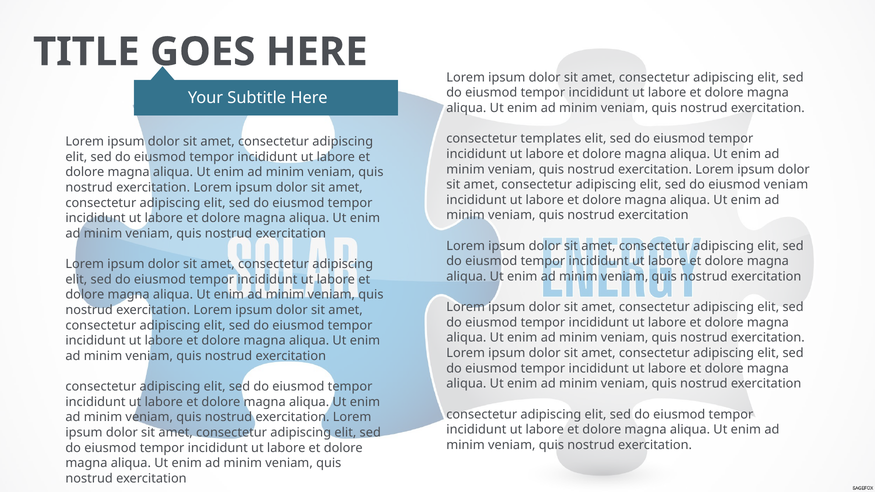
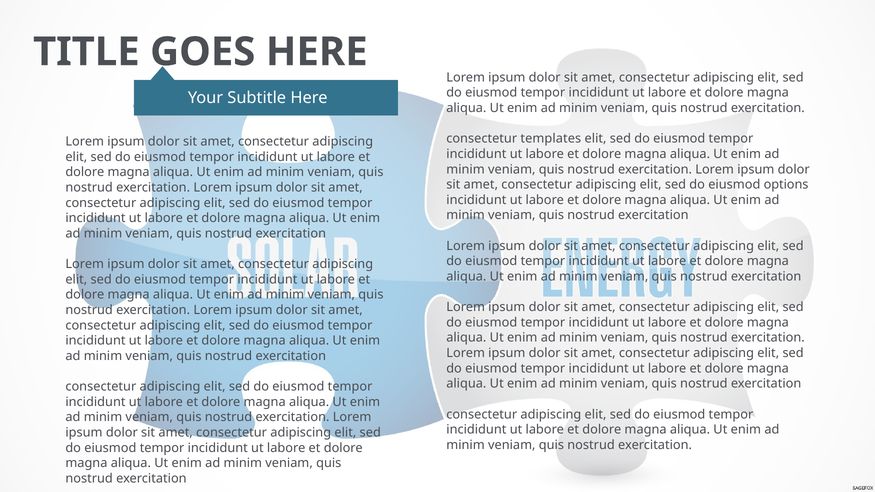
eiusmod veniam: veniam -> options (786, 185)
